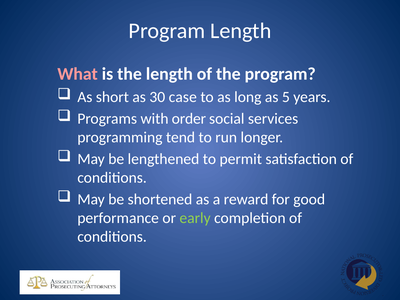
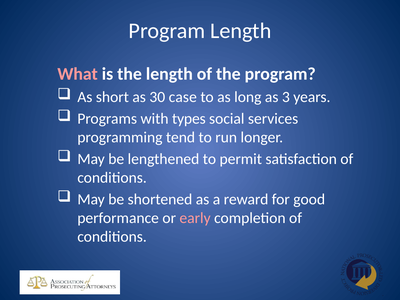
5: 5 -> 3 (286, 97)
order: order -> types (189, 119)
early colour: light green -> pink (195, 218)
